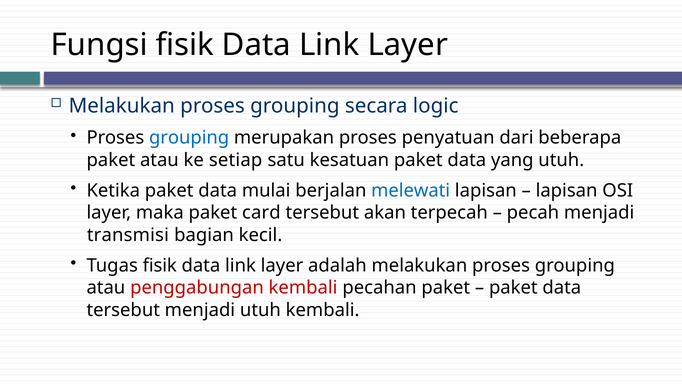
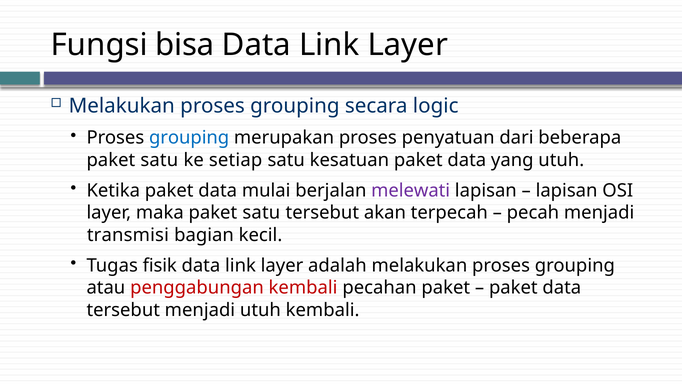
Fungsi fisik: fisik -> bisa (185, 45)
atau: atau -> satu (159, 160)
melewati colour: blue -> purple (411, 190)
maka paket card: card -> satu (261, 213)
